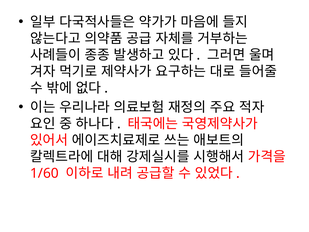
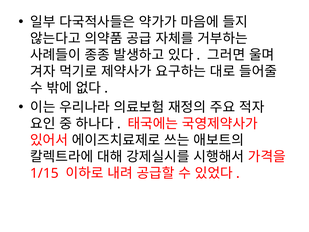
1/60: 1/60 -> 1/15 (44, 173)
